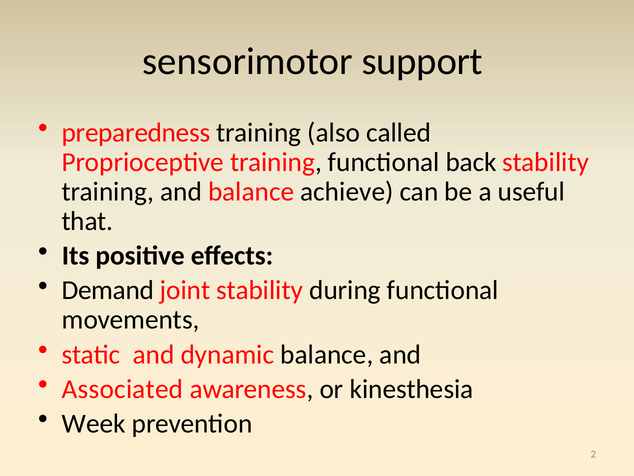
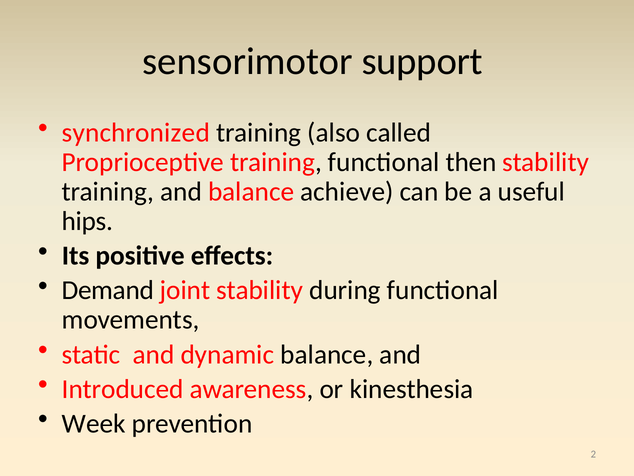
preparedness: preparedness -> synchronized (136, 132)
back: back -> then (471, 162)
that: that -> hips (87, 221)
Associated: Associated -> Introduced (123, 389)
